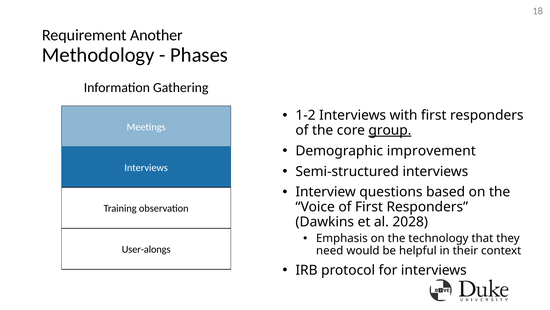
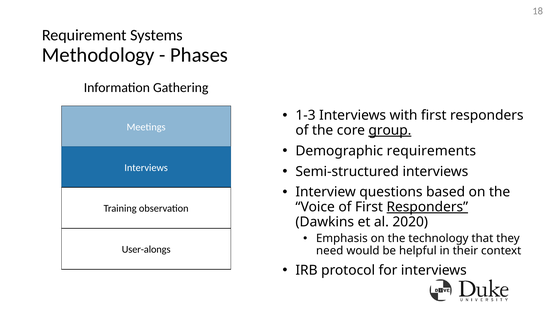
Another: Another -> Systems (156, 35)
1-2: 1-2 -> 1-3 (306, 115)
improvement: improvement -> requirements (431, 151)
Responders underline: none -> present (427, 207)
2028: 2028 -> 2020 (410, 221)
